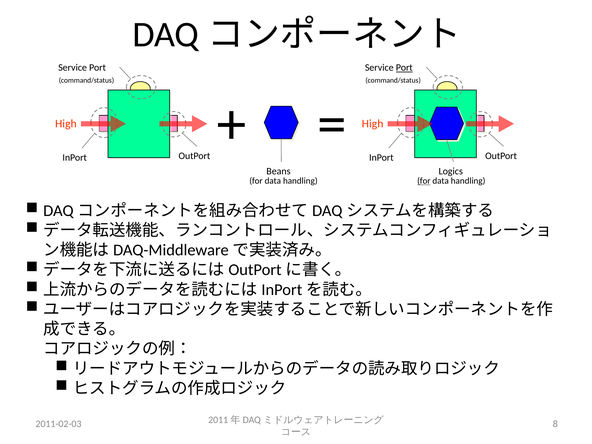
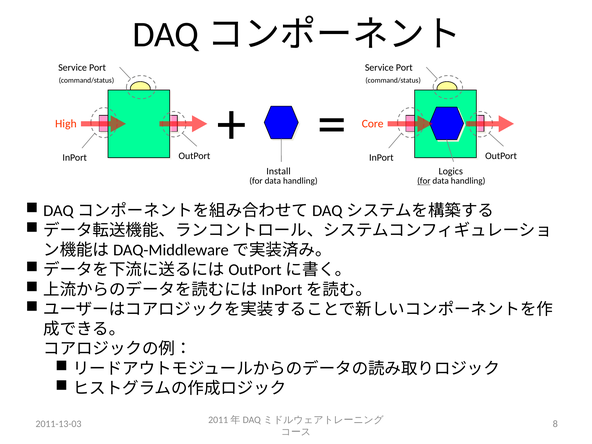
Port underline: present -> none (404, 68)
High: High -> Core (373, 124)
Beans: Beans -> Install (278, 171)
2011-02-03: 2011-02-03 -> 2011-13-03 (58, 424)
